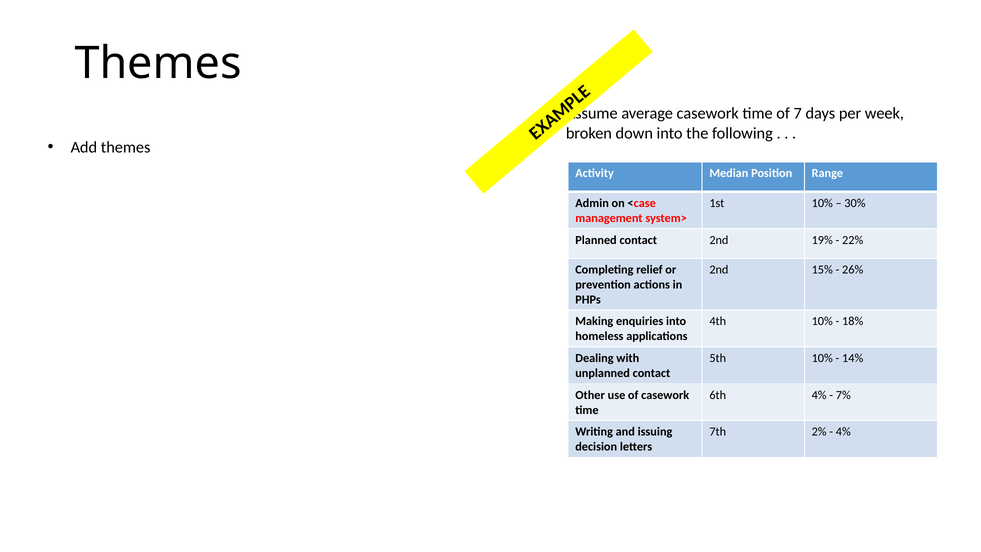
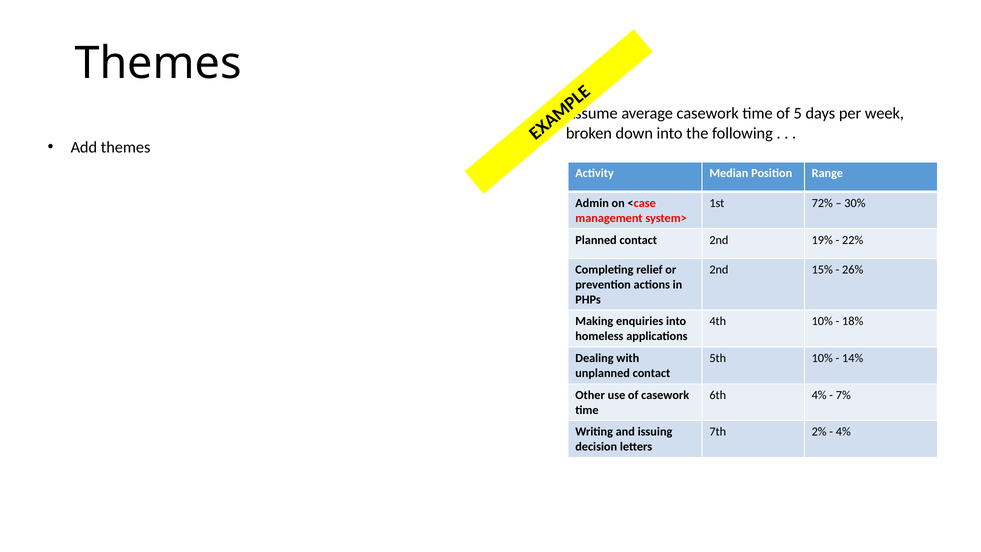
7: 7 -> 5 (798, 114)
1st 10%: 10% -> 72% (822, 203)
